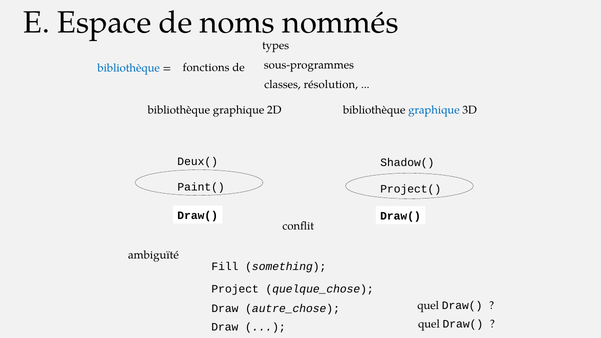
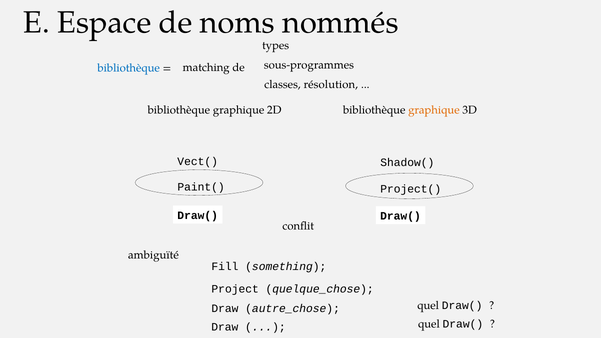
fonctions: fonctions -> matching (206, 67)
graphique colour: blue -> orange (434, 110)
Deux(: Deux( -> Vect( (198, 161)
